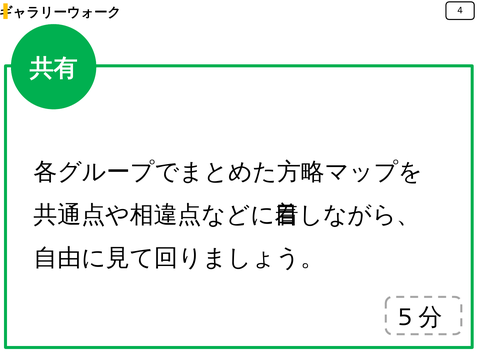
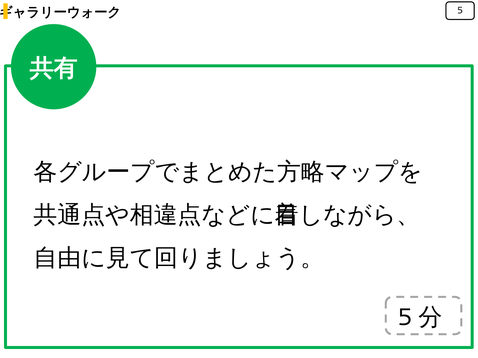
4: 4 -> 5 (460, 10)
